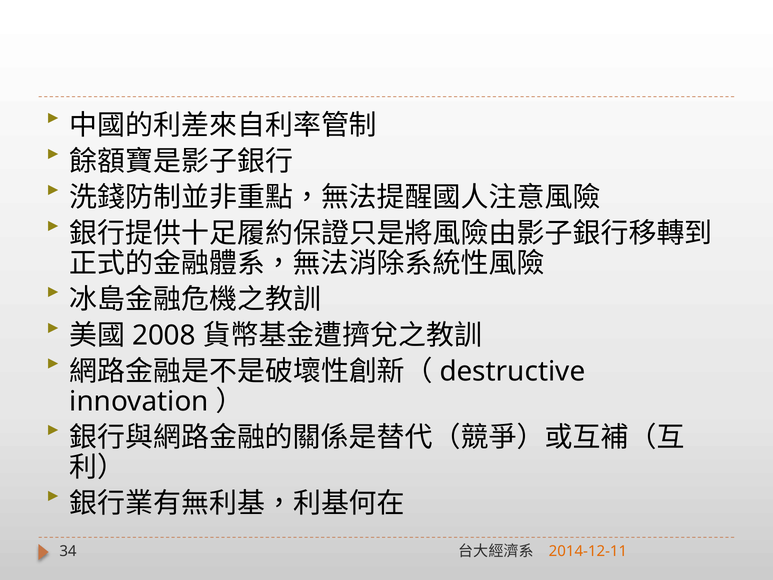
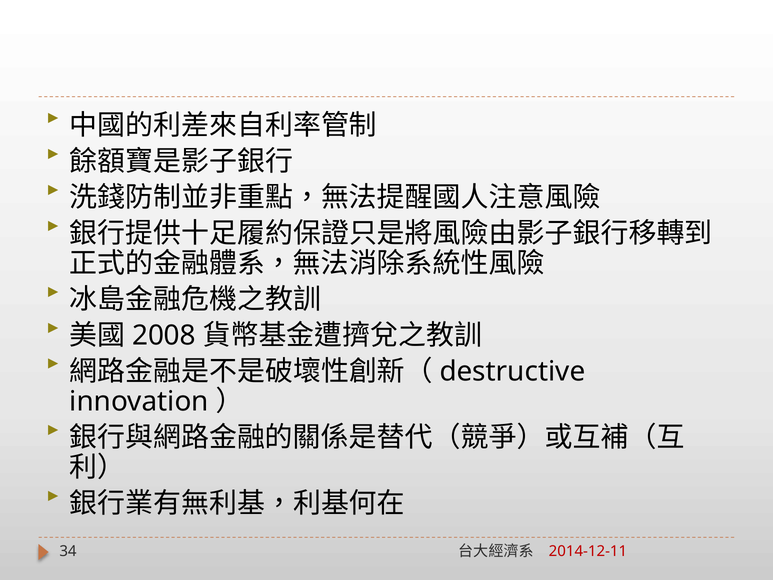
2014-12-11 colour: orange -> red (588, 551)
